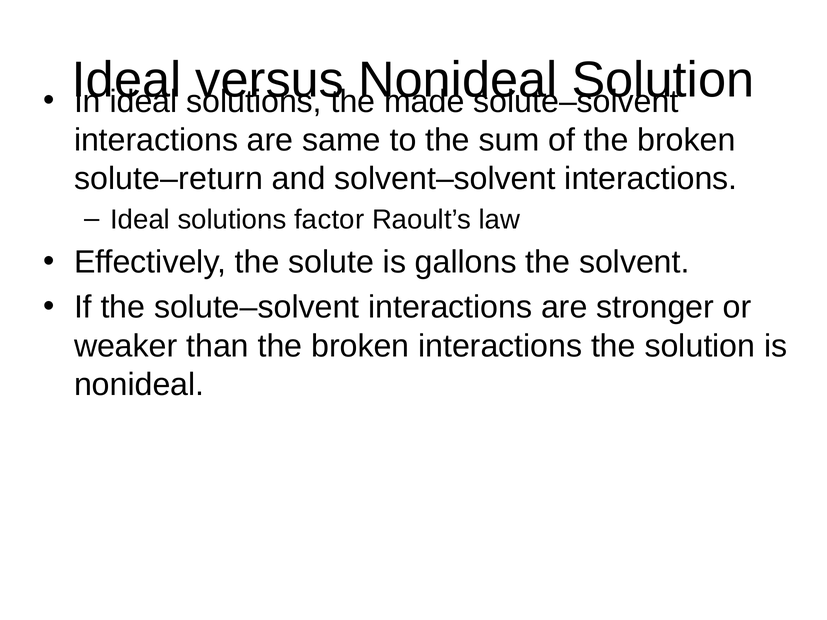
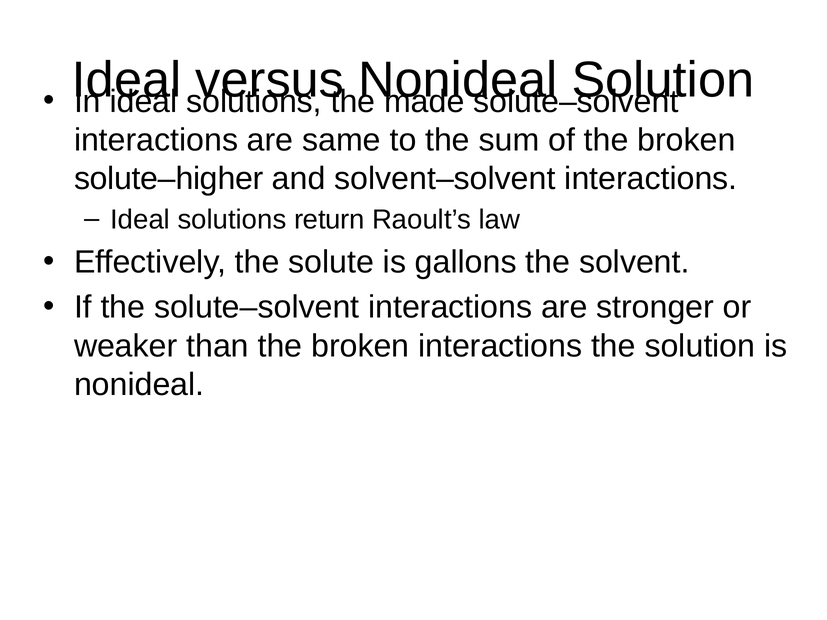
solute–return: solute–return -> solute–higher (169, 179)
factor: factor -> return (329, 220)
